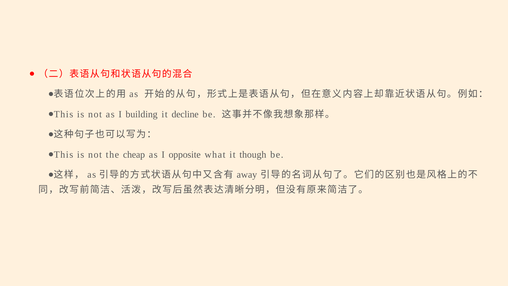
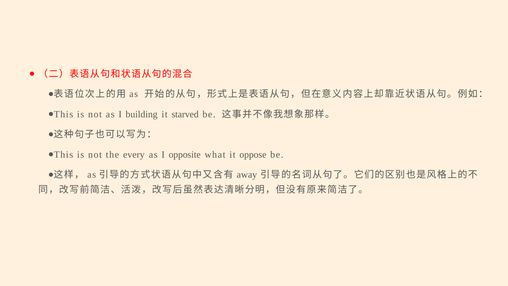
decline: decline -> starved (185, 114)
cheap: cheap -> every (134, 154)
though: though -> oppose (253, 154)
